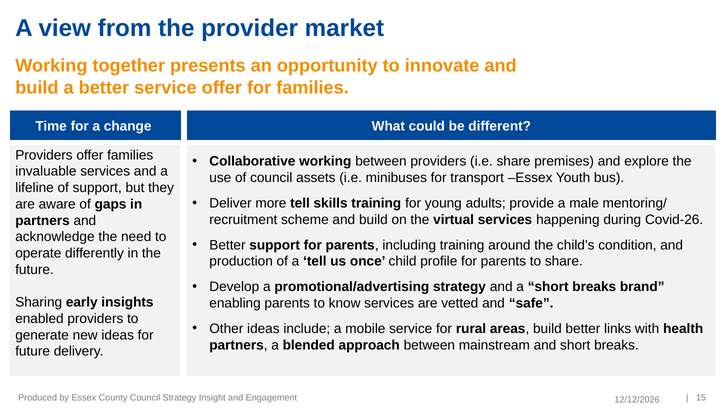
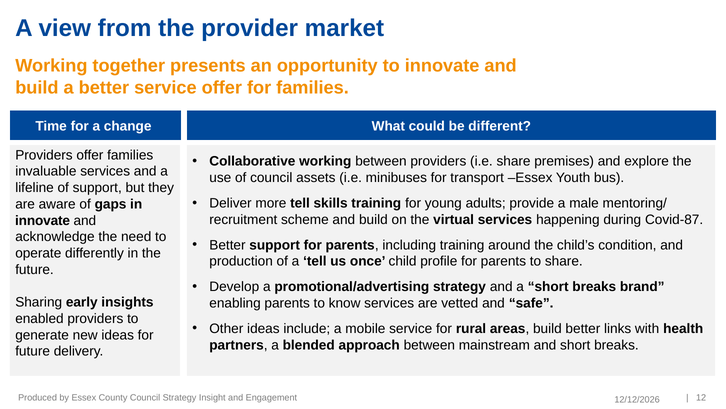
Covid-26: Covid-26 -> Covid-87 (674, 219)
partners: partners -> innovate (43, 220)
15: 15 -> 12 (701, 397)
